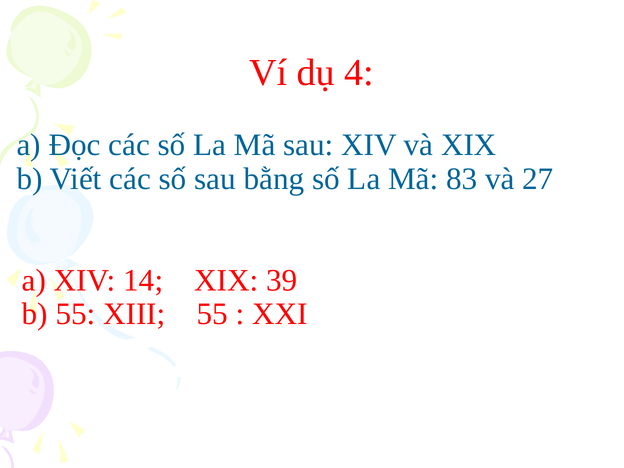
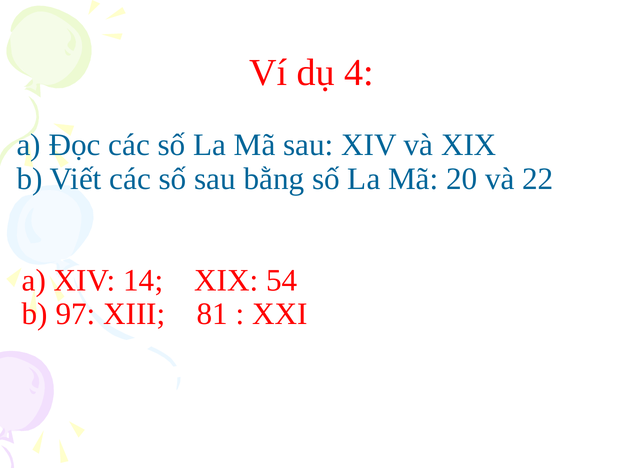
83: 83 -> 20 (462, 179)
27: 27 -> 22 (538, 179)
39: 39 -> 54 (282, 280)
b 55: 55 -> 97 (75, 314)
XIII 55: 55 -> 81 (212, 314)
